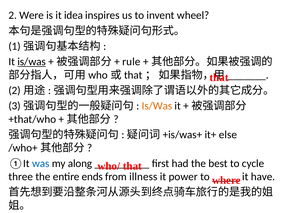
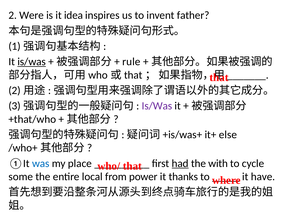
wheel: wheel -> father (193, 15)
Is/Was colour: orange -> purple (157, 106)
along: along -> place (80, 163)
had underline: none -> present (180, 163)
best: best -> with (218, 163)
three: three -> some (21, 177)
ends: ends -> local (92, 177)
illness: illness -> power (143, 177)
power: power -> thanks (183, 177)
